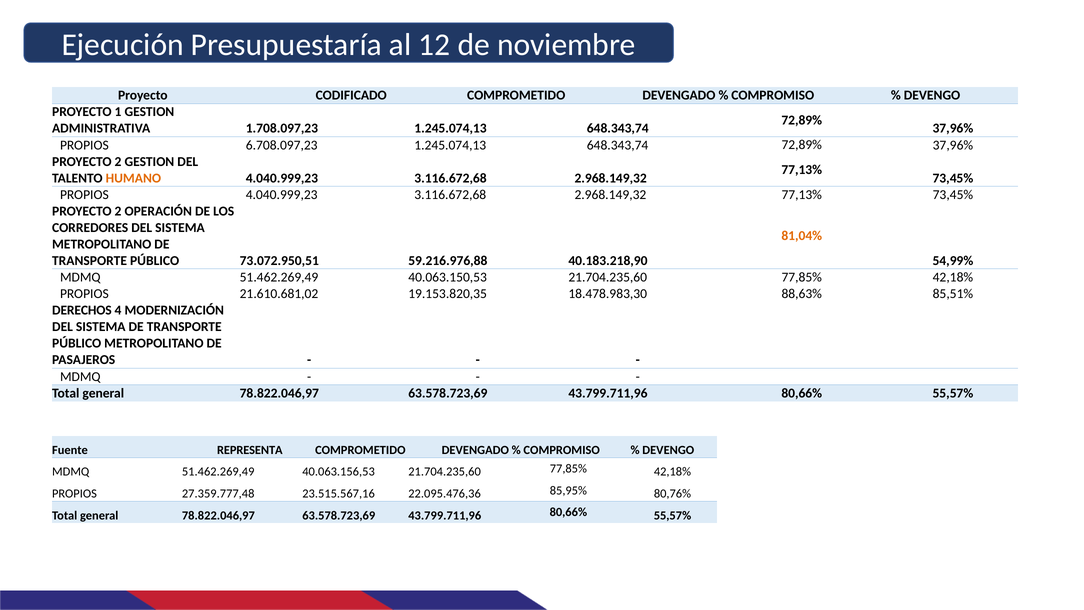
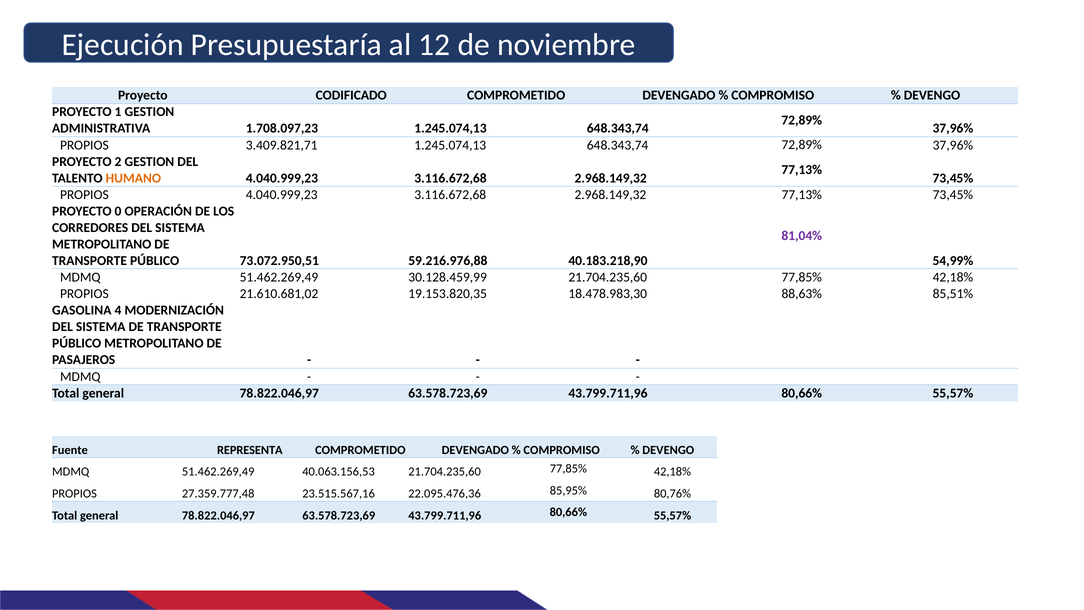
6.708.097,23: 6.708.097,23 -> 3.409.821,71 (282, 145)
2: 2 -> 0 (118, 211)
81,04% colour: orange -> purple (802, 236)
40.063.150,53: 40.063.150,53 -> 30.128.459,99 (448, 277)
DERECHOS: DERECHOS -> GASOLINA (82, 310)
